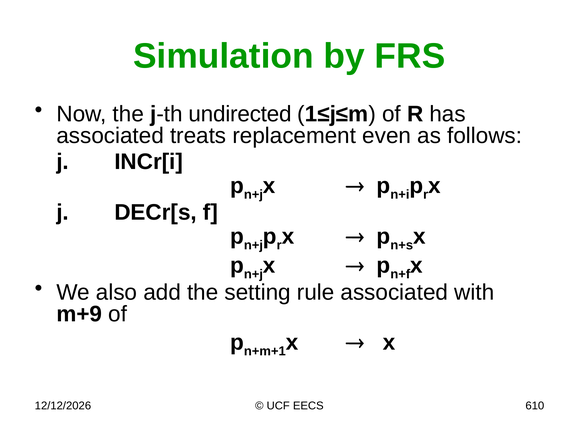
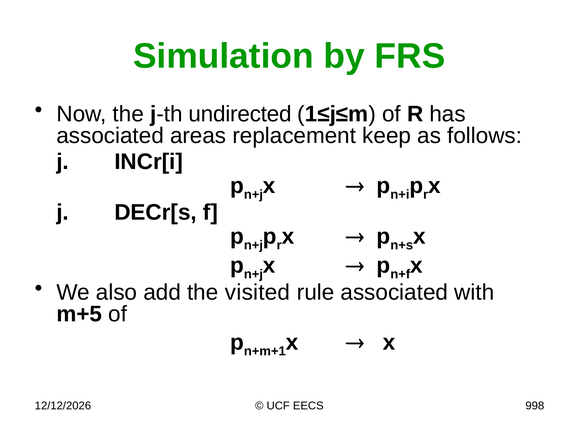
treats: treats -> areas (198, 136)
even: even -> keep (387, 136)
setting: setting -> visited (258, 292)
m+9: m+9 -> m+5 (79, 314)
610: 610 -> 998 (535, 406)
